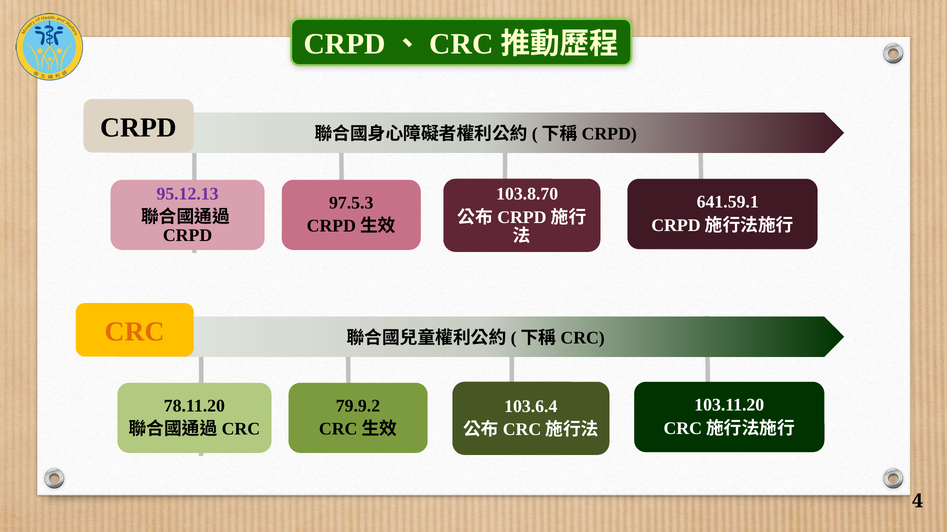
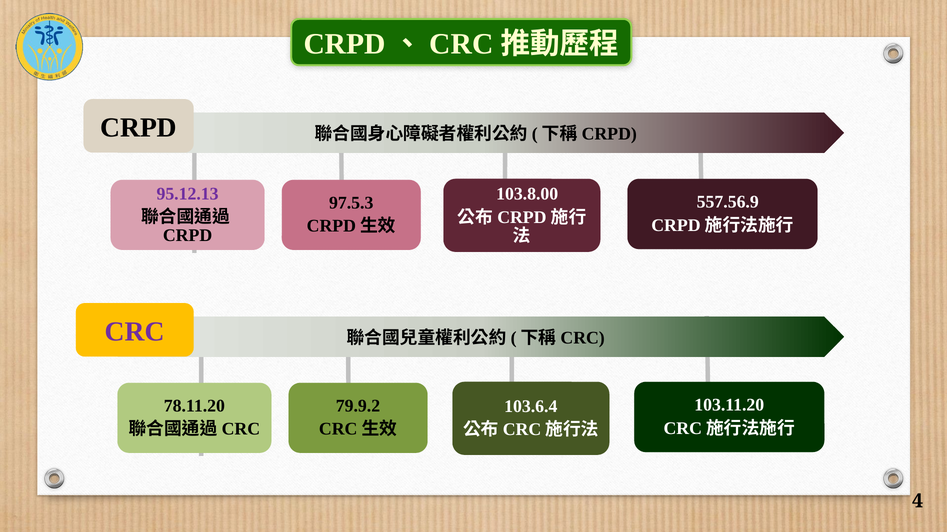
103.8.70: 103.8.70 -> 103.8.00 (527, 194)
641.59.1: 641.59.1 -> 557.56.9 (728, 202)
CRC colour: orange -> purple (135, 332)
